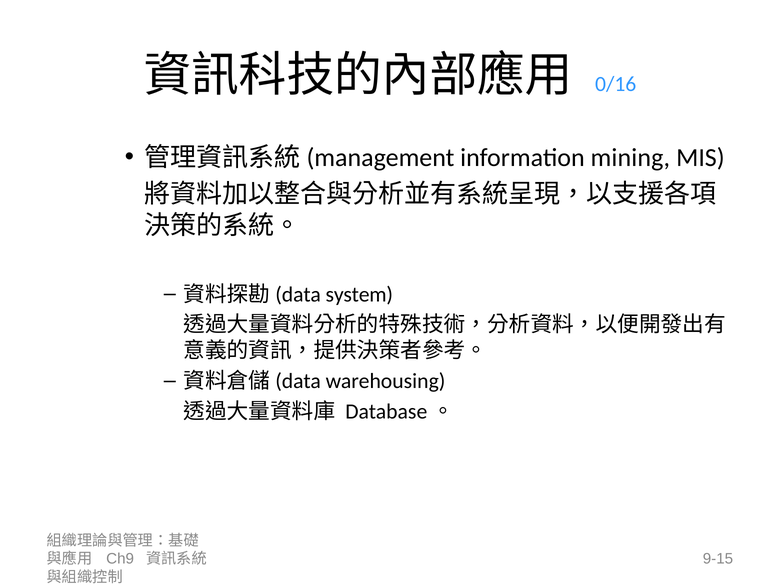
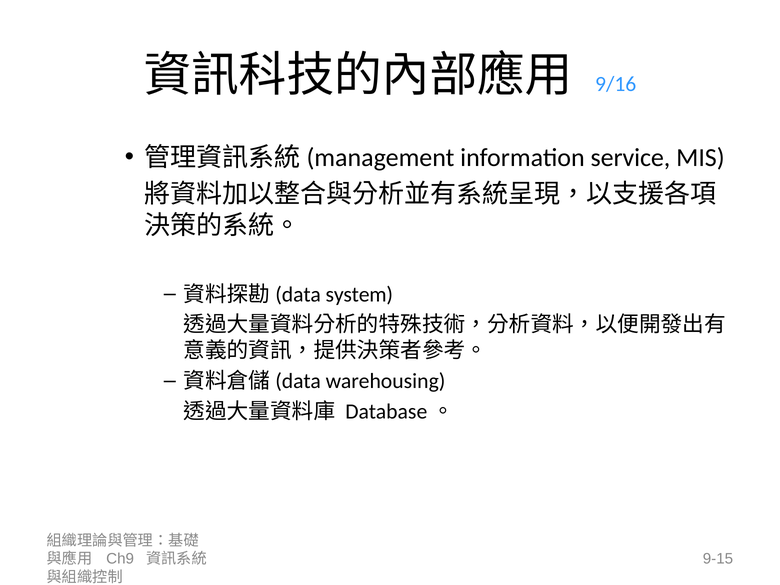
0/16: 0/16 -> 9/16 (616, 84)
mining: mining -> service (630, 158)
